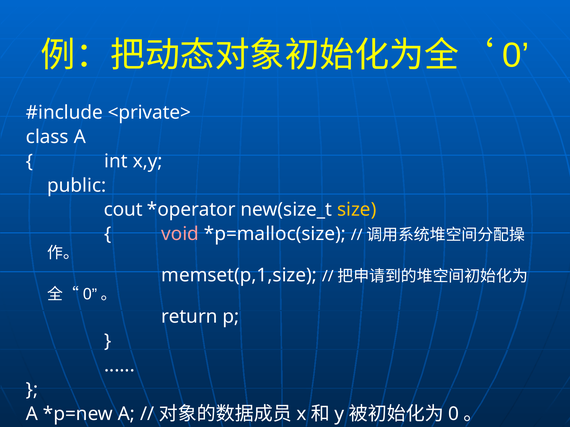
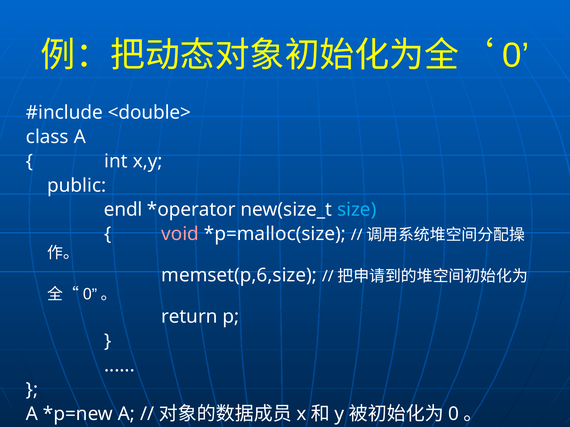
<private>: <private> -> <double> (149, 113)
cout: cout -> endl (123, 210)
size colour: yellow -> light blue (357, 210)
memset(p,1,size: memset(p,1,size -> memset(p,6,size (239, 276)
